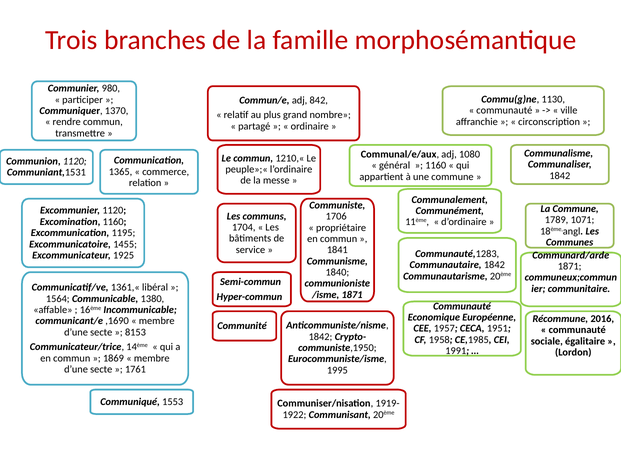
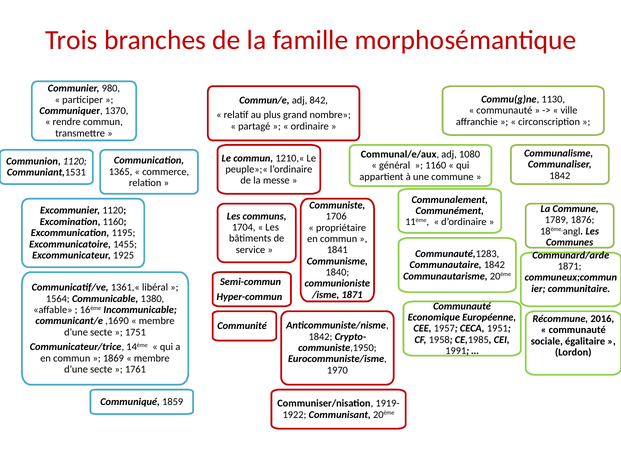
1071: 1071 -> 1876 (583, 220)
8153: 8153 -> 1751 (135, 332)
1995: 1995 -> 1970 (337, 370)
1553: 1553 -> 1859 (173, 402)
